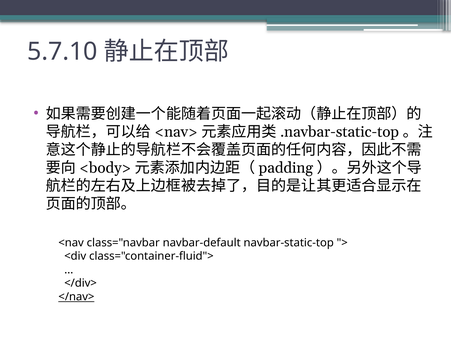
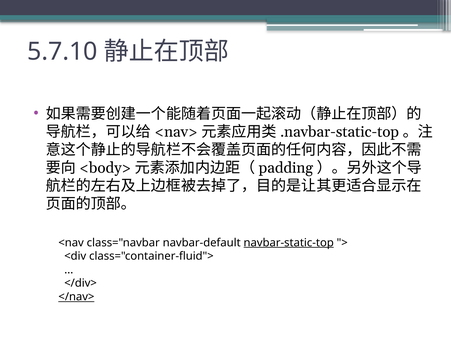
navbar-static-top underline: none -> present (289, 243)
